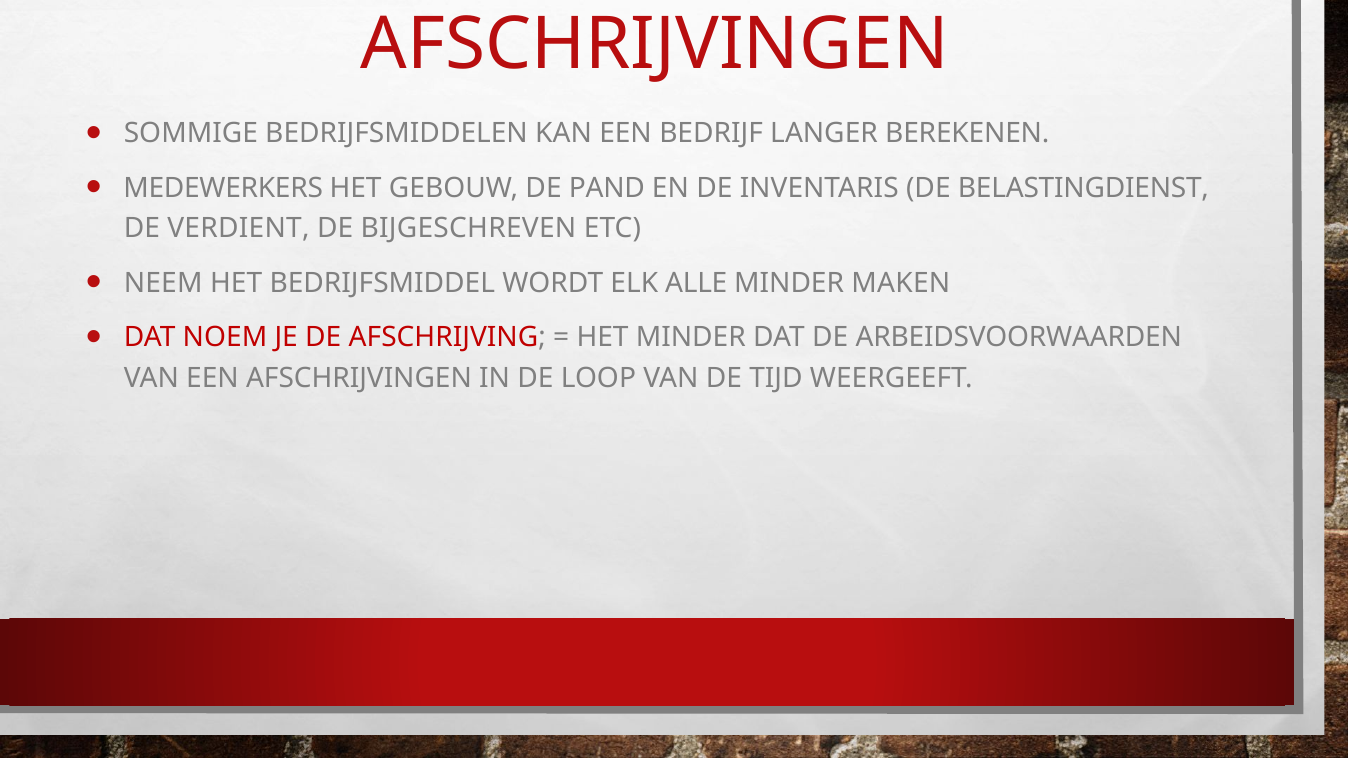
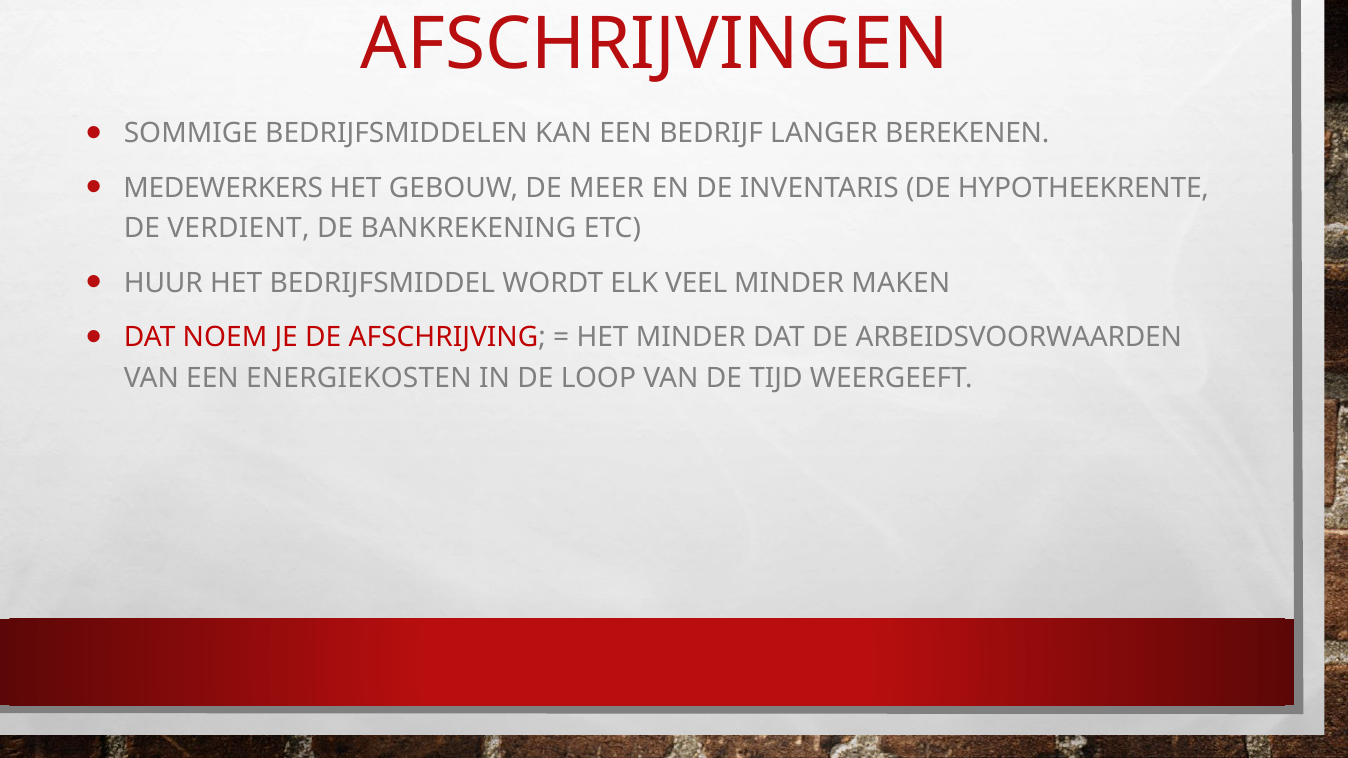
PAND: PAND -> MEER (607, 188)
BELASTINGDIENST: BELASTINGDIENST -> HYPOTHEEKRENTE (1083, 188)
BIJGESCHREVEN: BIJGESCHREVEN -> BANKREKENING (469, 229)
NEEM: NEEM -> HUUR (163, 283)
ALLE: ALLE -> VEEL (696, 283)
EEN AFSCHRIJVINGEN: AFSCHRIJVINGEN -> ENERGIEKOSTEN (359, 378)
